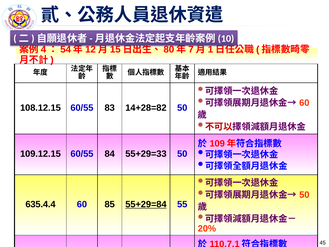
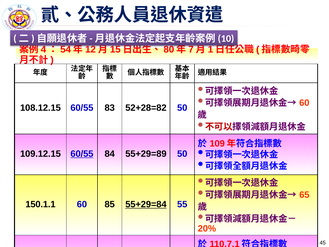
14+28=82: 14+28=82 -> 52+28=82 (146, 108)
60/55 underline: none -> present (82, 154)
55+29=33: 55+29=33 -> 55+29=89 (146, 154)
50: 50 -> 65 (304, 195)
635.4.4: 635.4.4 -> 150.1.1 (41, 204)
